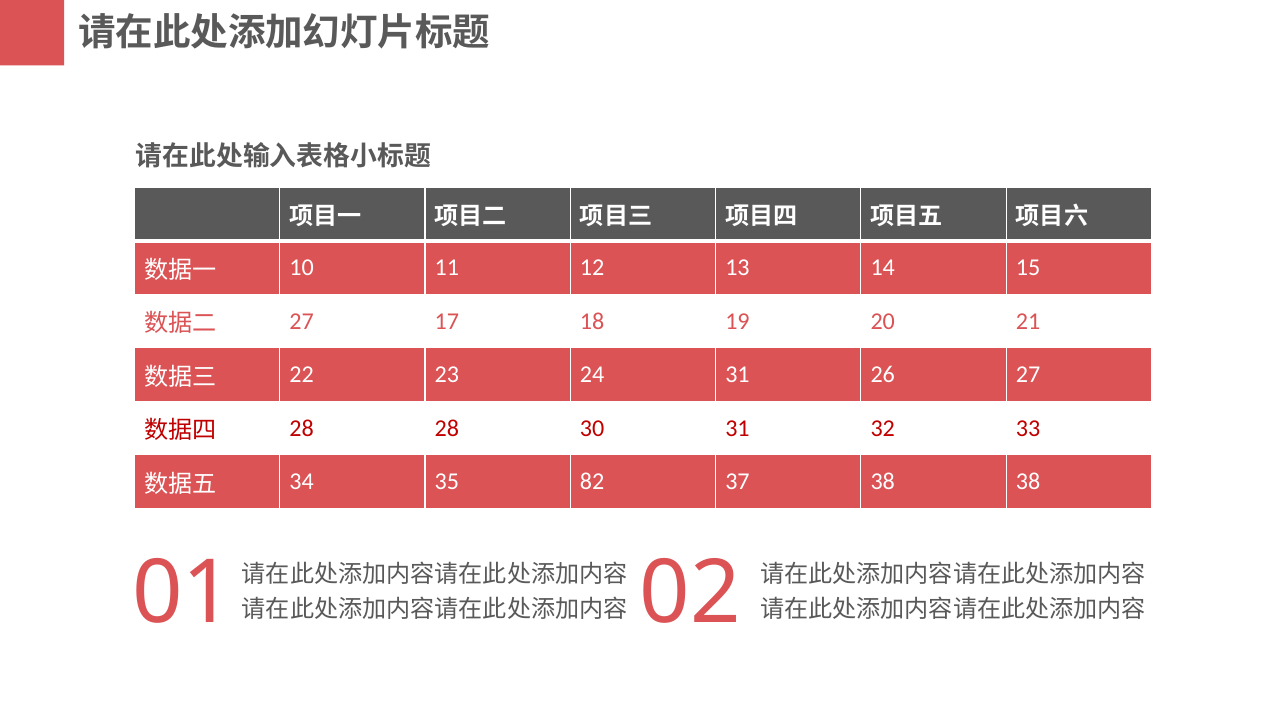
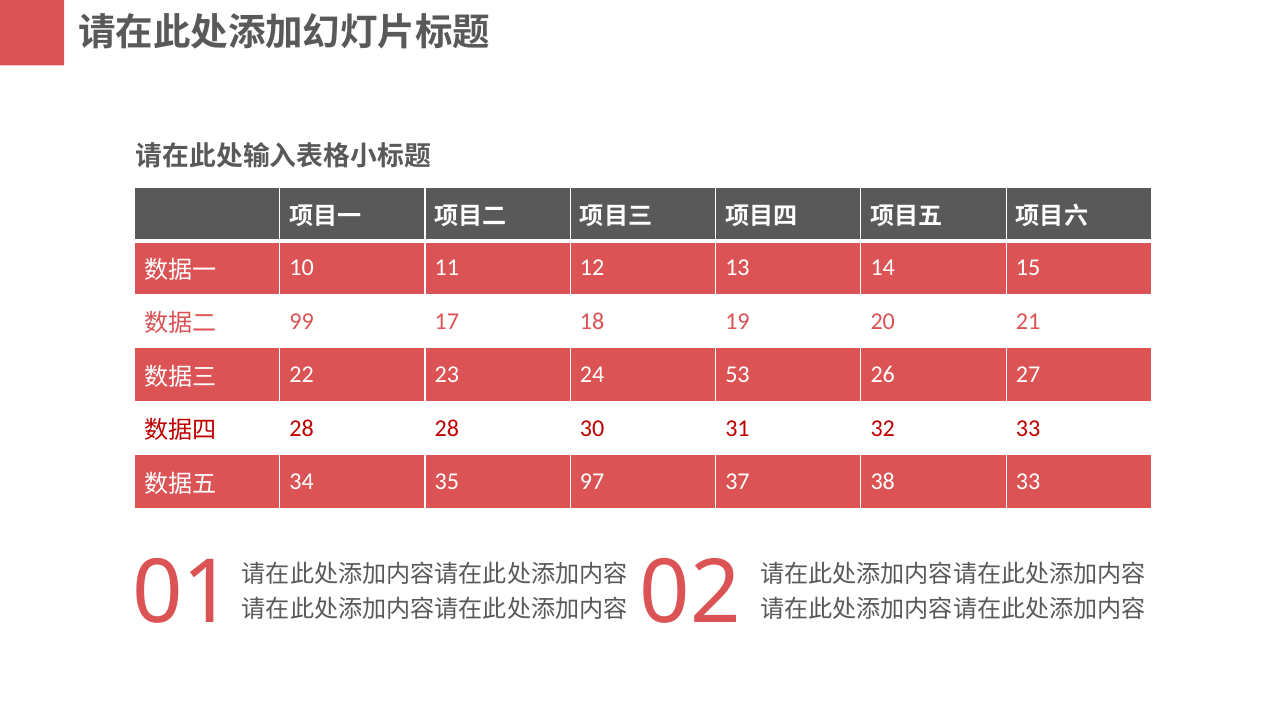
27: 27 -> 99 (302, 321)
24 31: 31 -> 53 (737, 374)
82: 82 -> 97 (592, 481)
38 38: 38 -> 33 (1028, 481)
